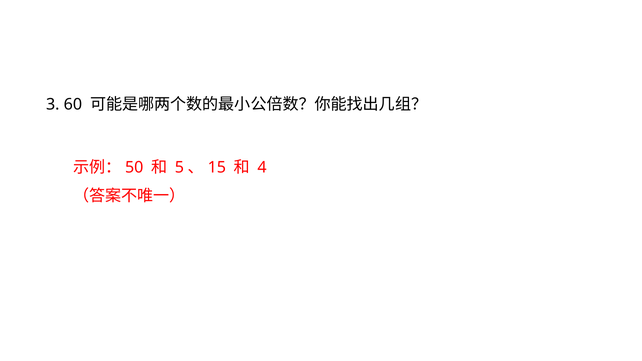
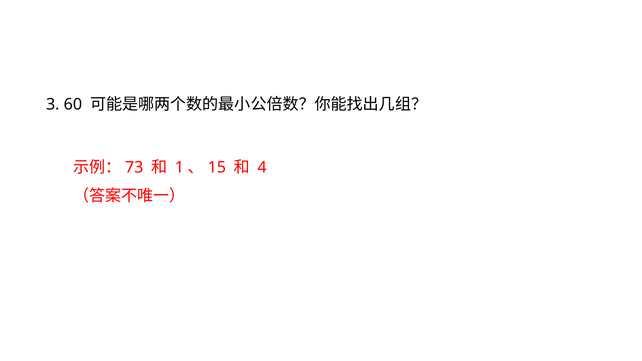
50: 50 -> 73 (134, 167)
5: 5 -> 1 (179, 167)
